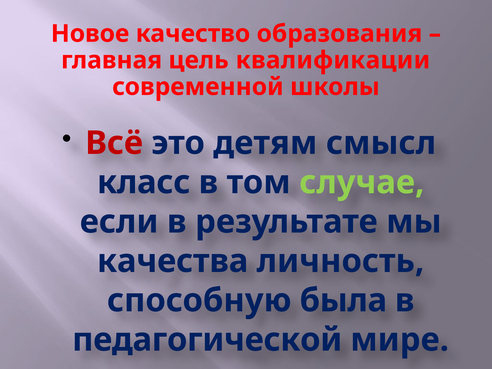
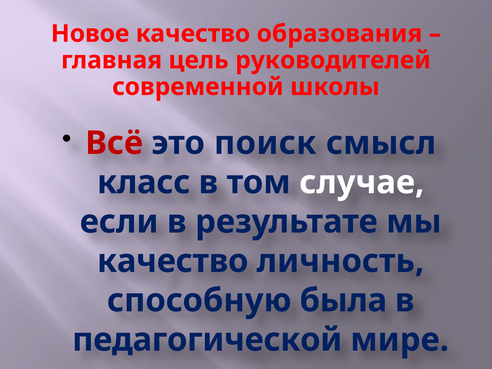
квалификации: квалификации -> руководителей (333, 60)
детям: детям -> поиск (265, 143)
случае colour: light green -> white (362, 182)
качества: качества -> качество (173, 261)
